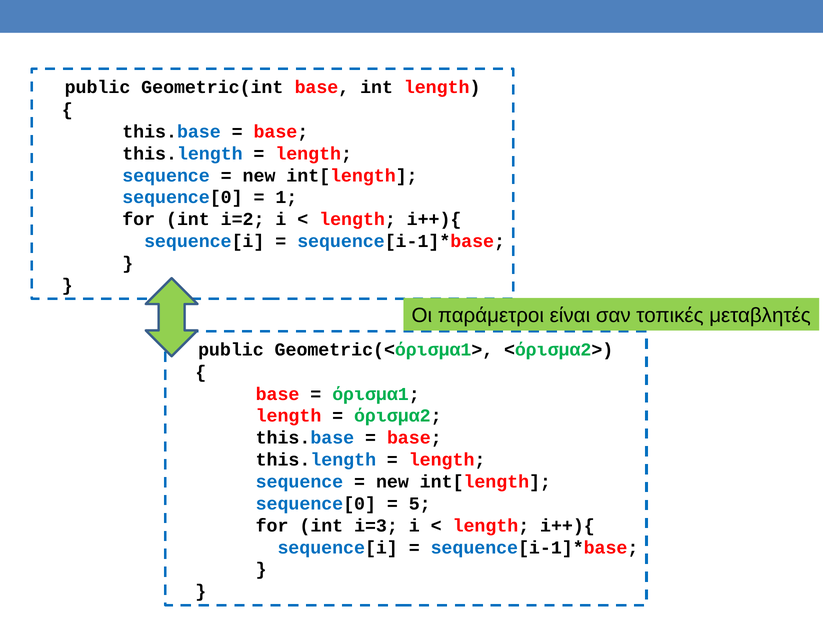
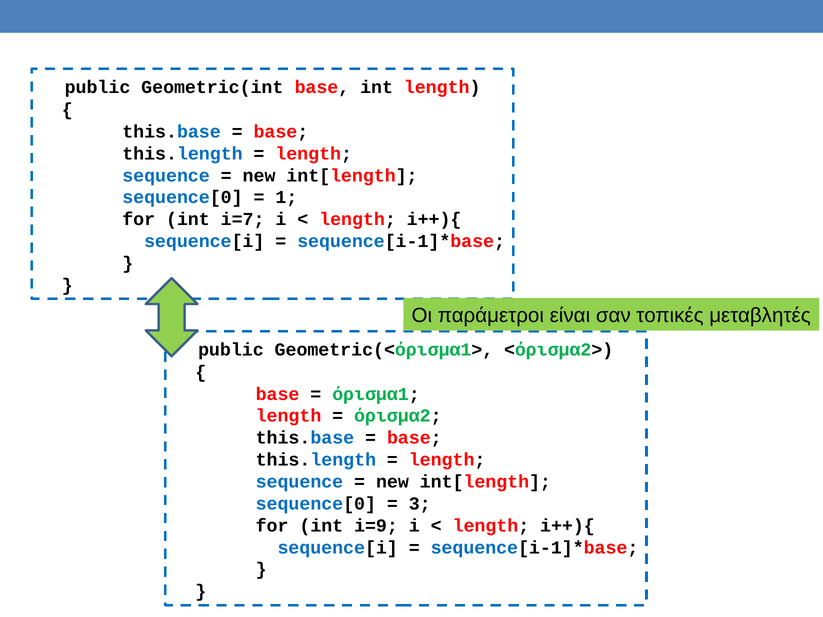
i=2: i=2 -> i=7 (243, 219)
5: 5 -> 3 (420, 504)
i=3: i=3 -> i=9 (376, 526)
